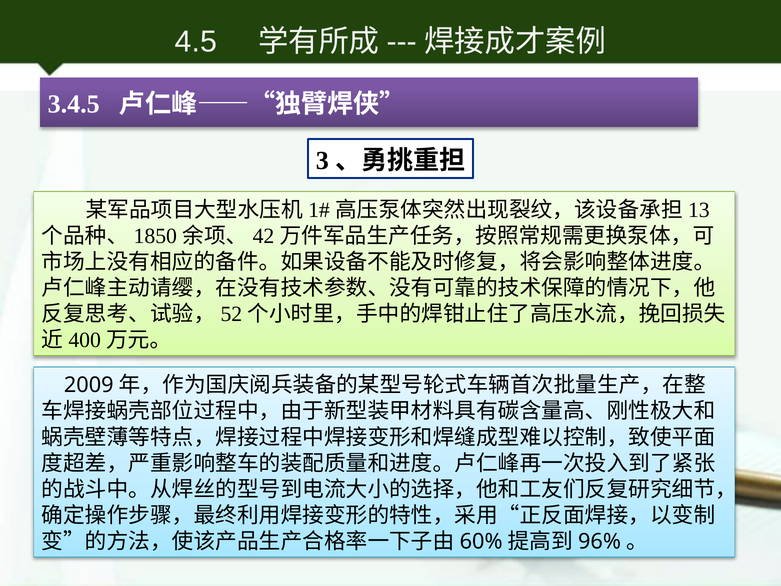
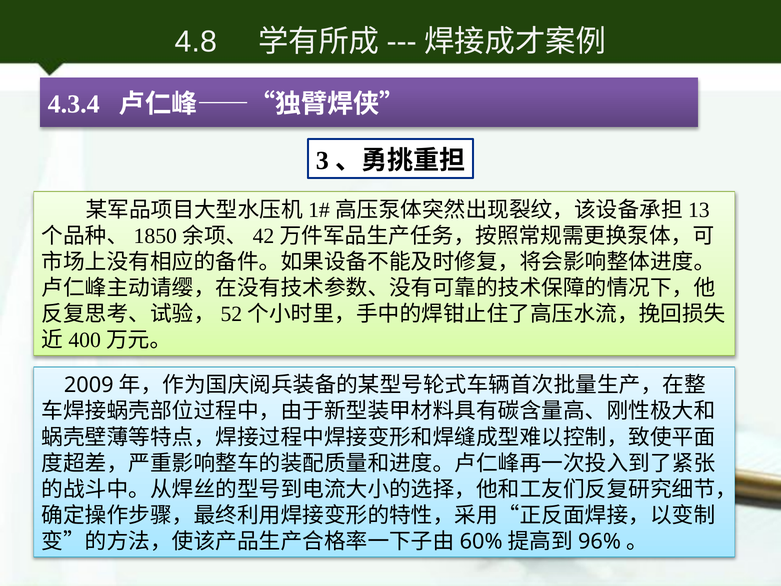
4.5: 4.5 -> 4.8 (196, 42)
3.4.5: 3.4.5 -> 4.3.4 (74, 104)
